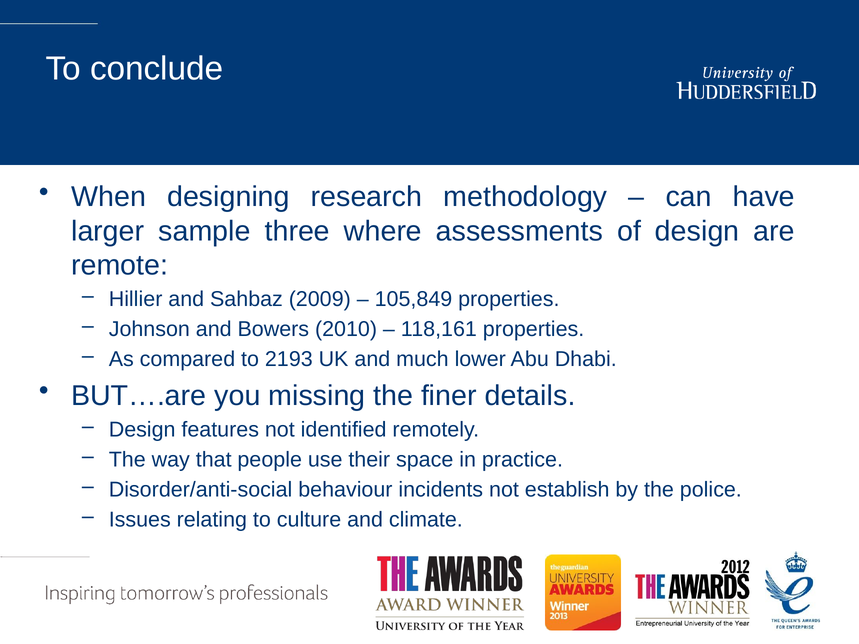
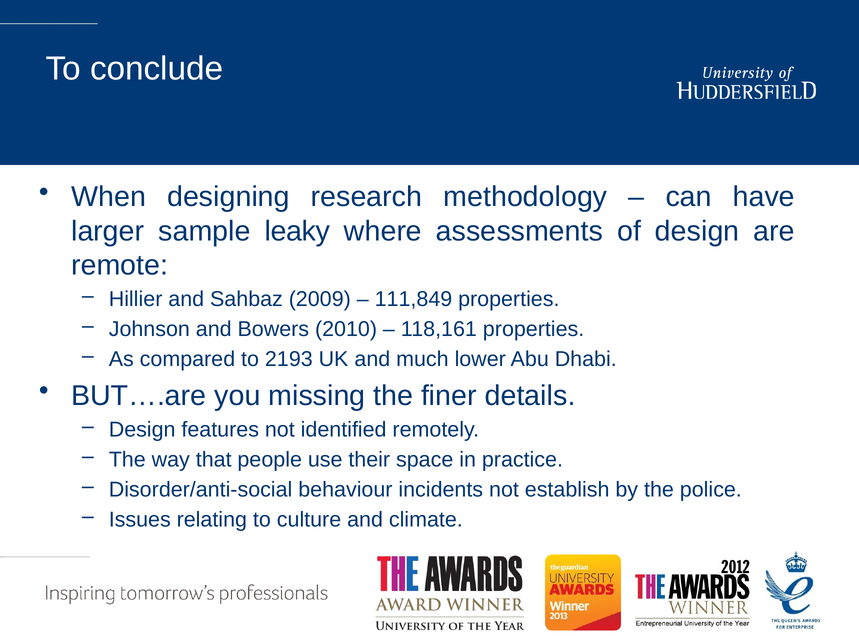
three: three -> leaky (297, 231)
105,849: 105,849 -> 111,849 (413, 299)
